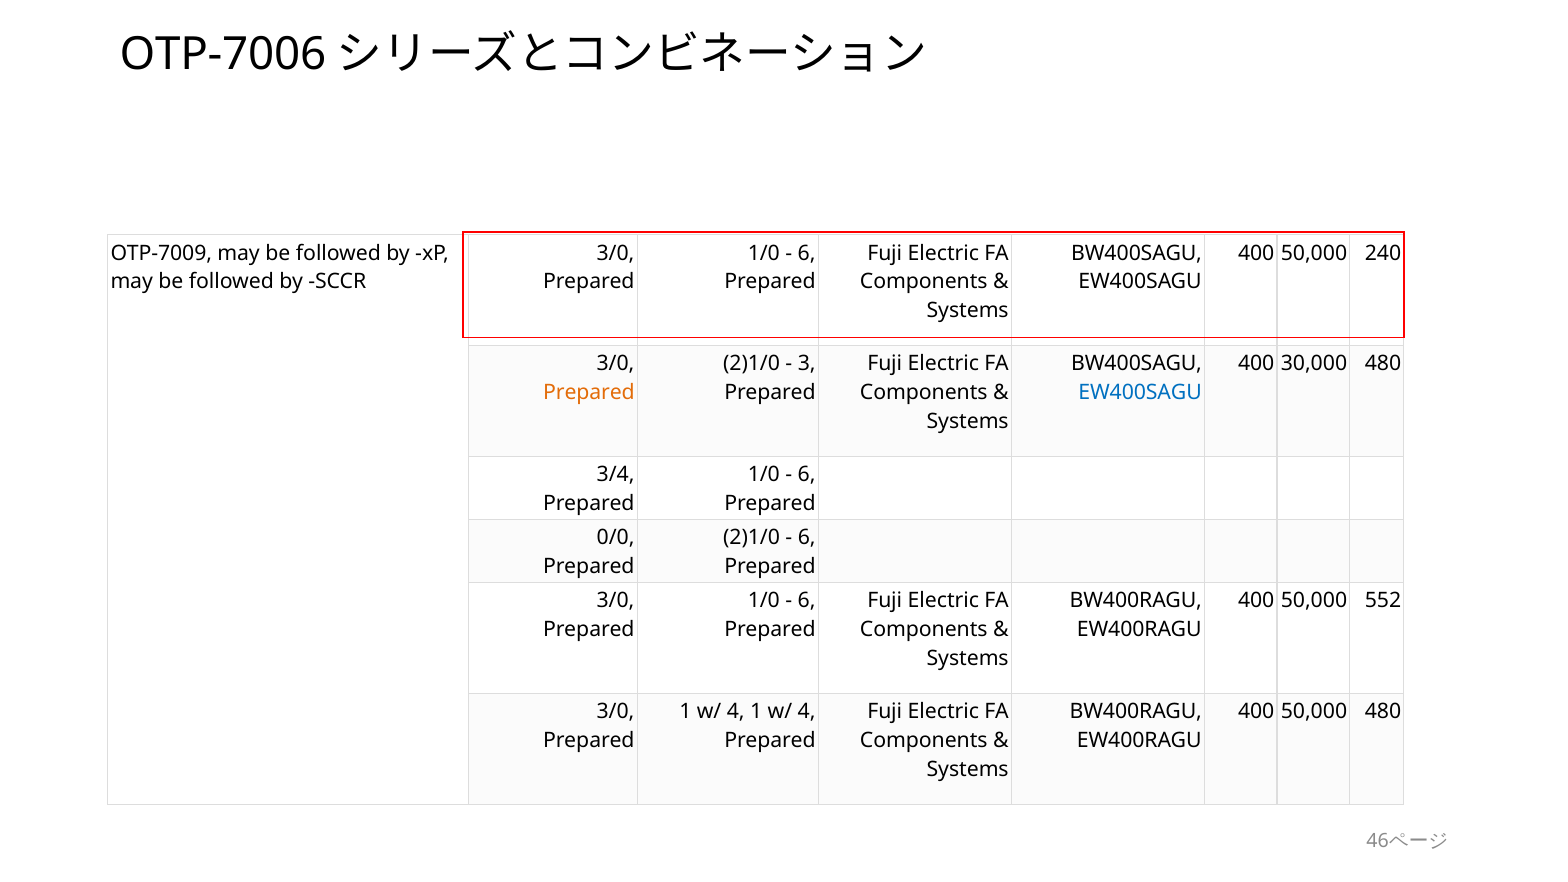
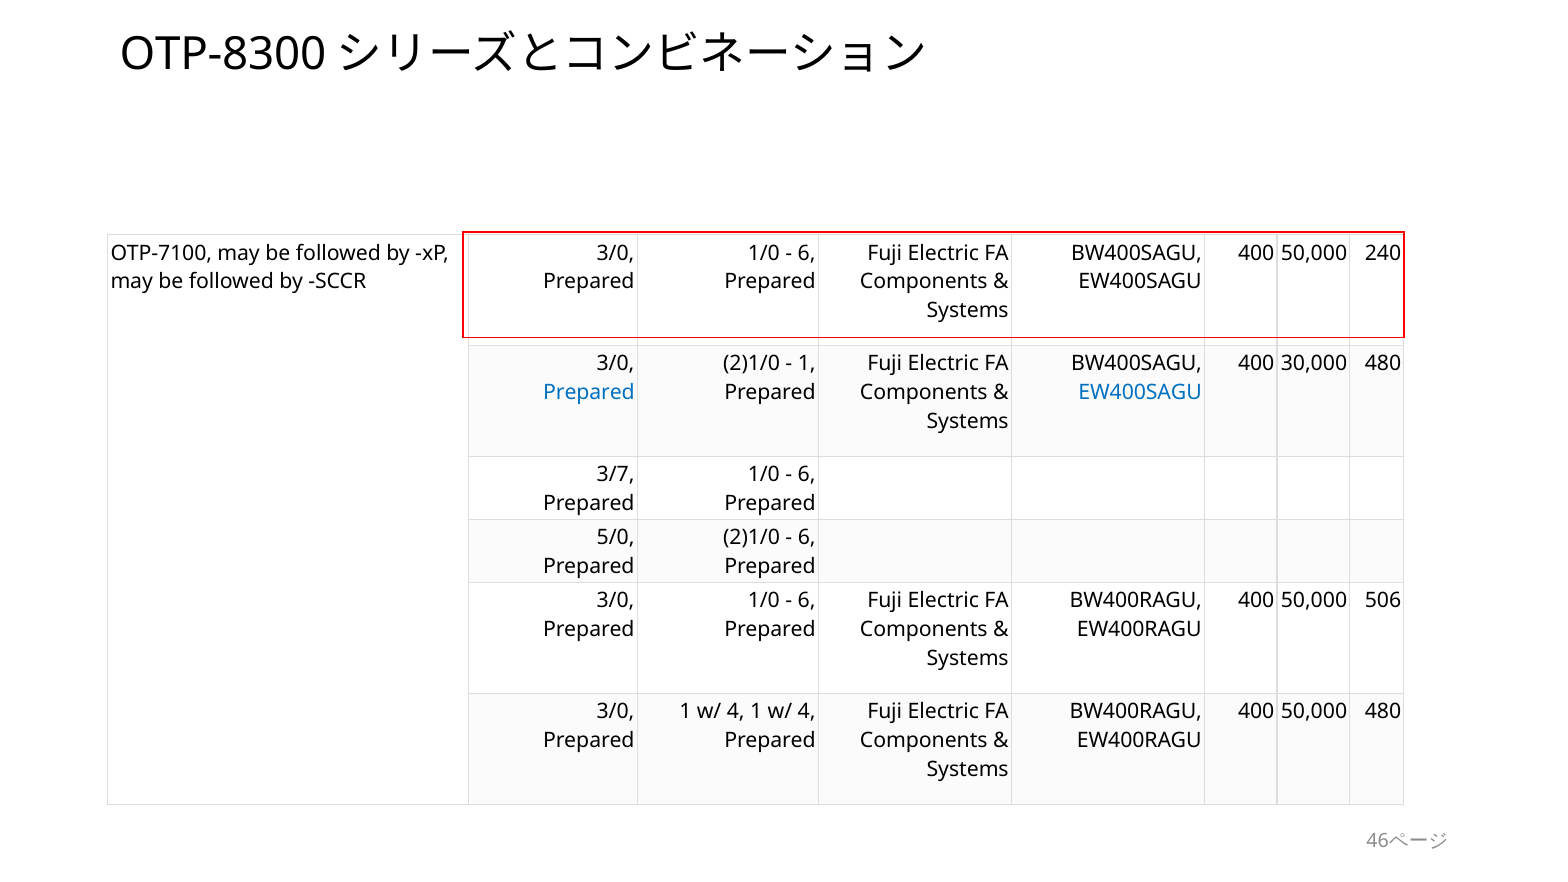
OTP-7006: OTP-7006 -> OTP-8300 (223, 55)
OTP-7009: OTP-7009 -> OTP-7100 (161, 253)
3: 3 -> 1 (807, 364)
Prepared colour: orange -> blue (589, 393)
3/4: 3/4 -> 3/7 (616, 475)
0/0: 0/0 -> 5/0 (616, 538)
552: 552 -> 506 (1383, 601)
